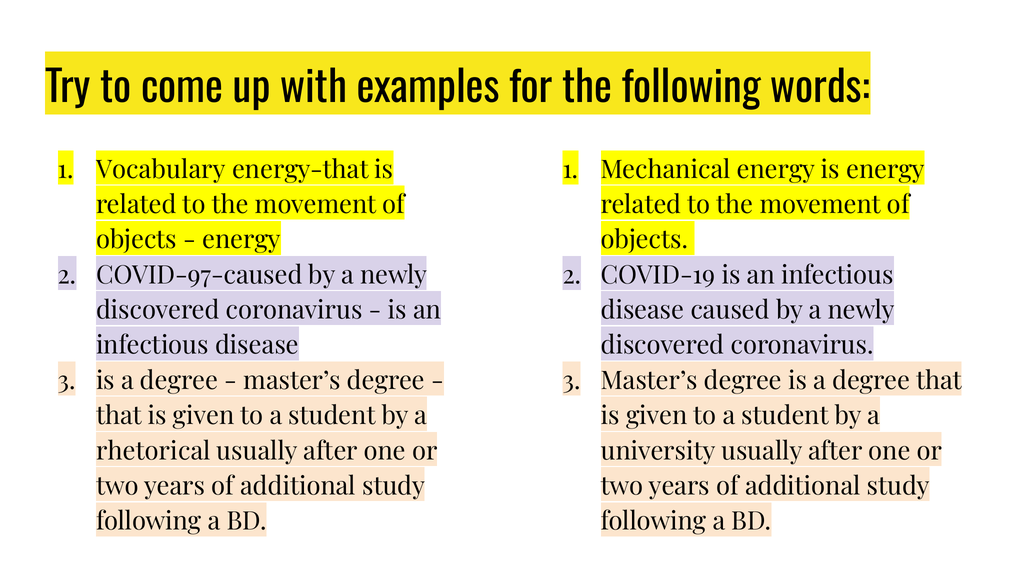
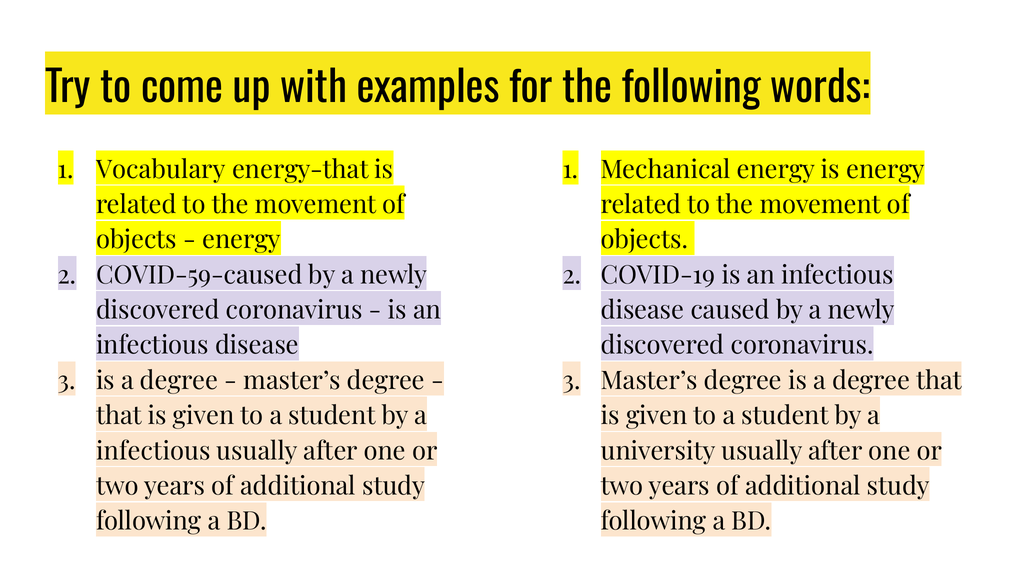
COVID-97-caused: COVID-97-caused -> COVID-59-caused (199, 275)
rhetorical: rhetorical -> infectious (153, 451)
